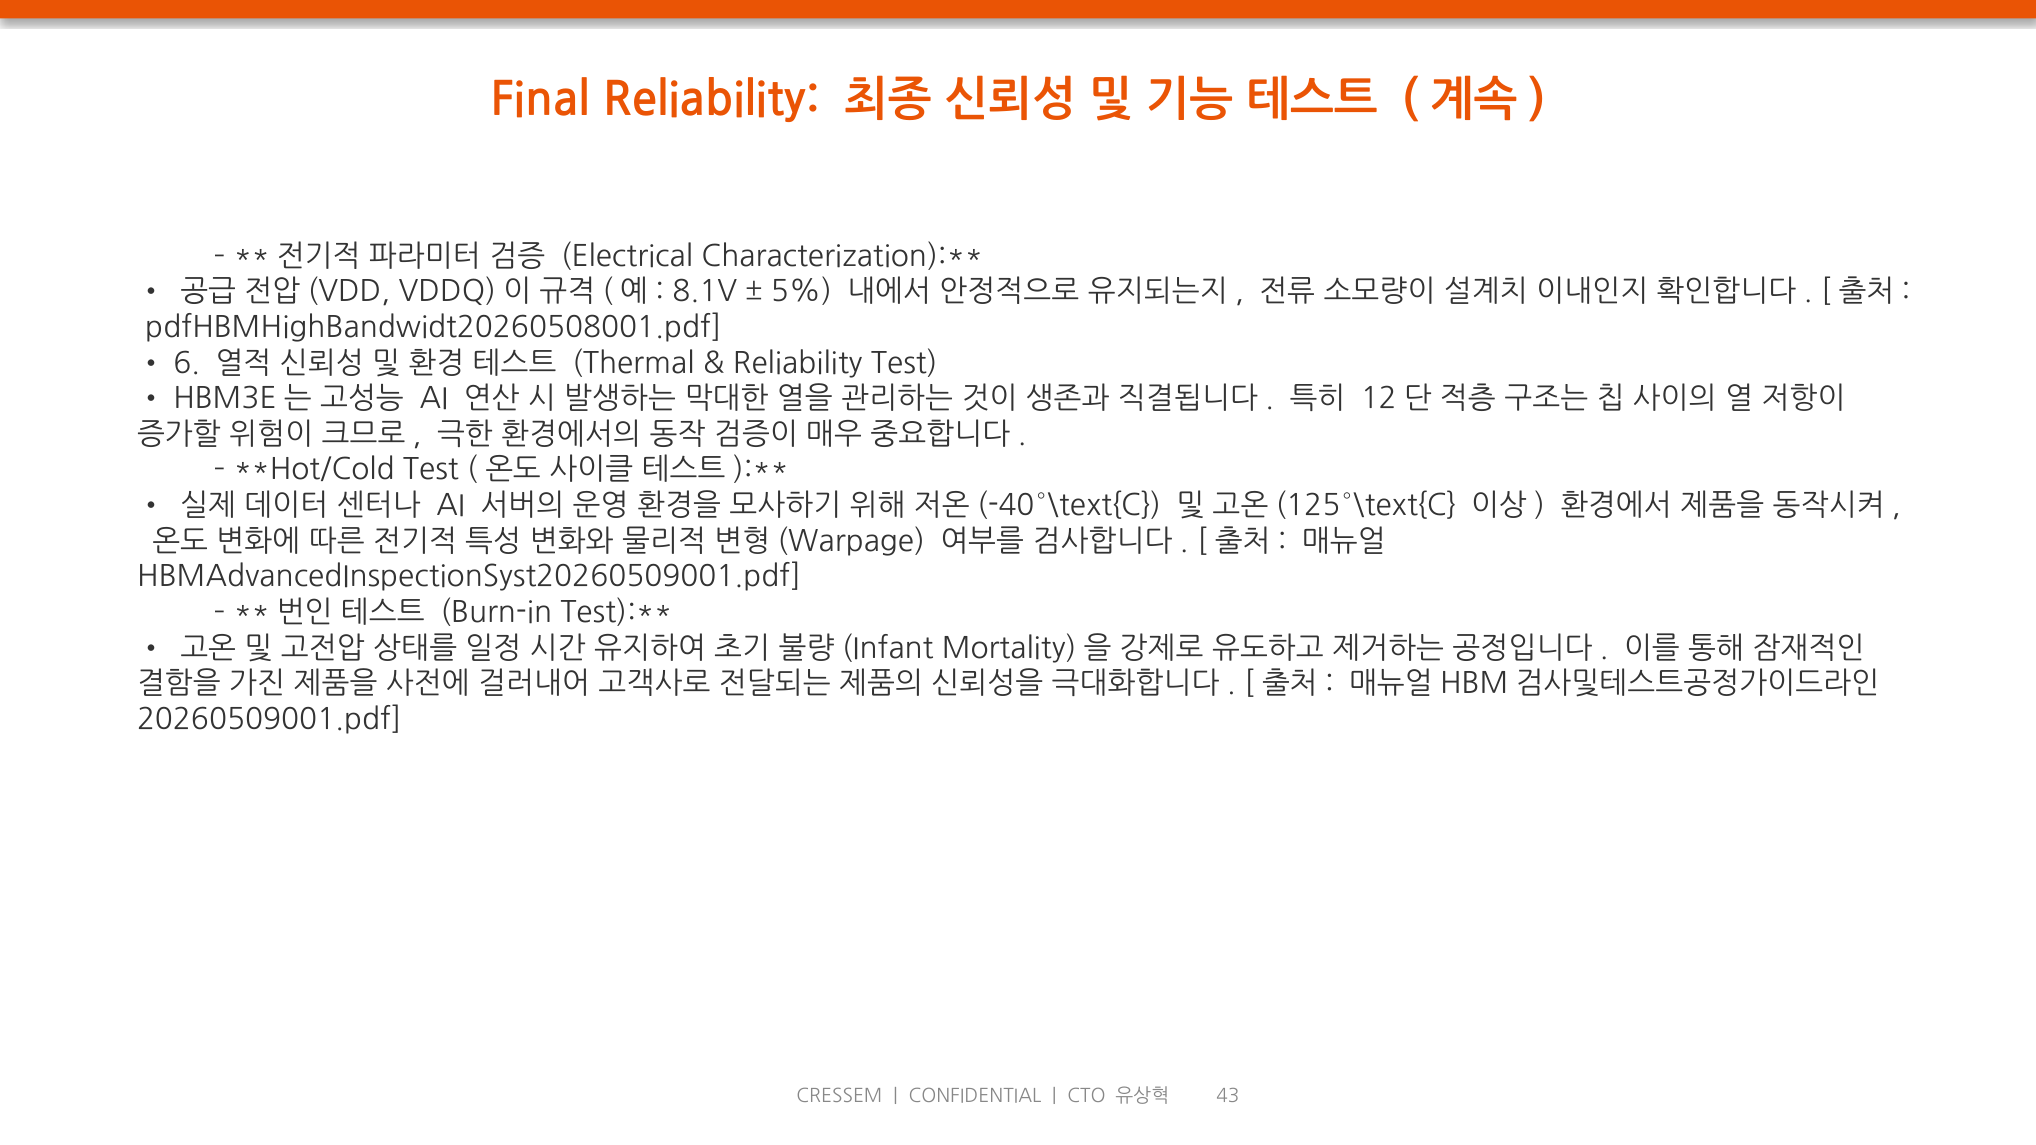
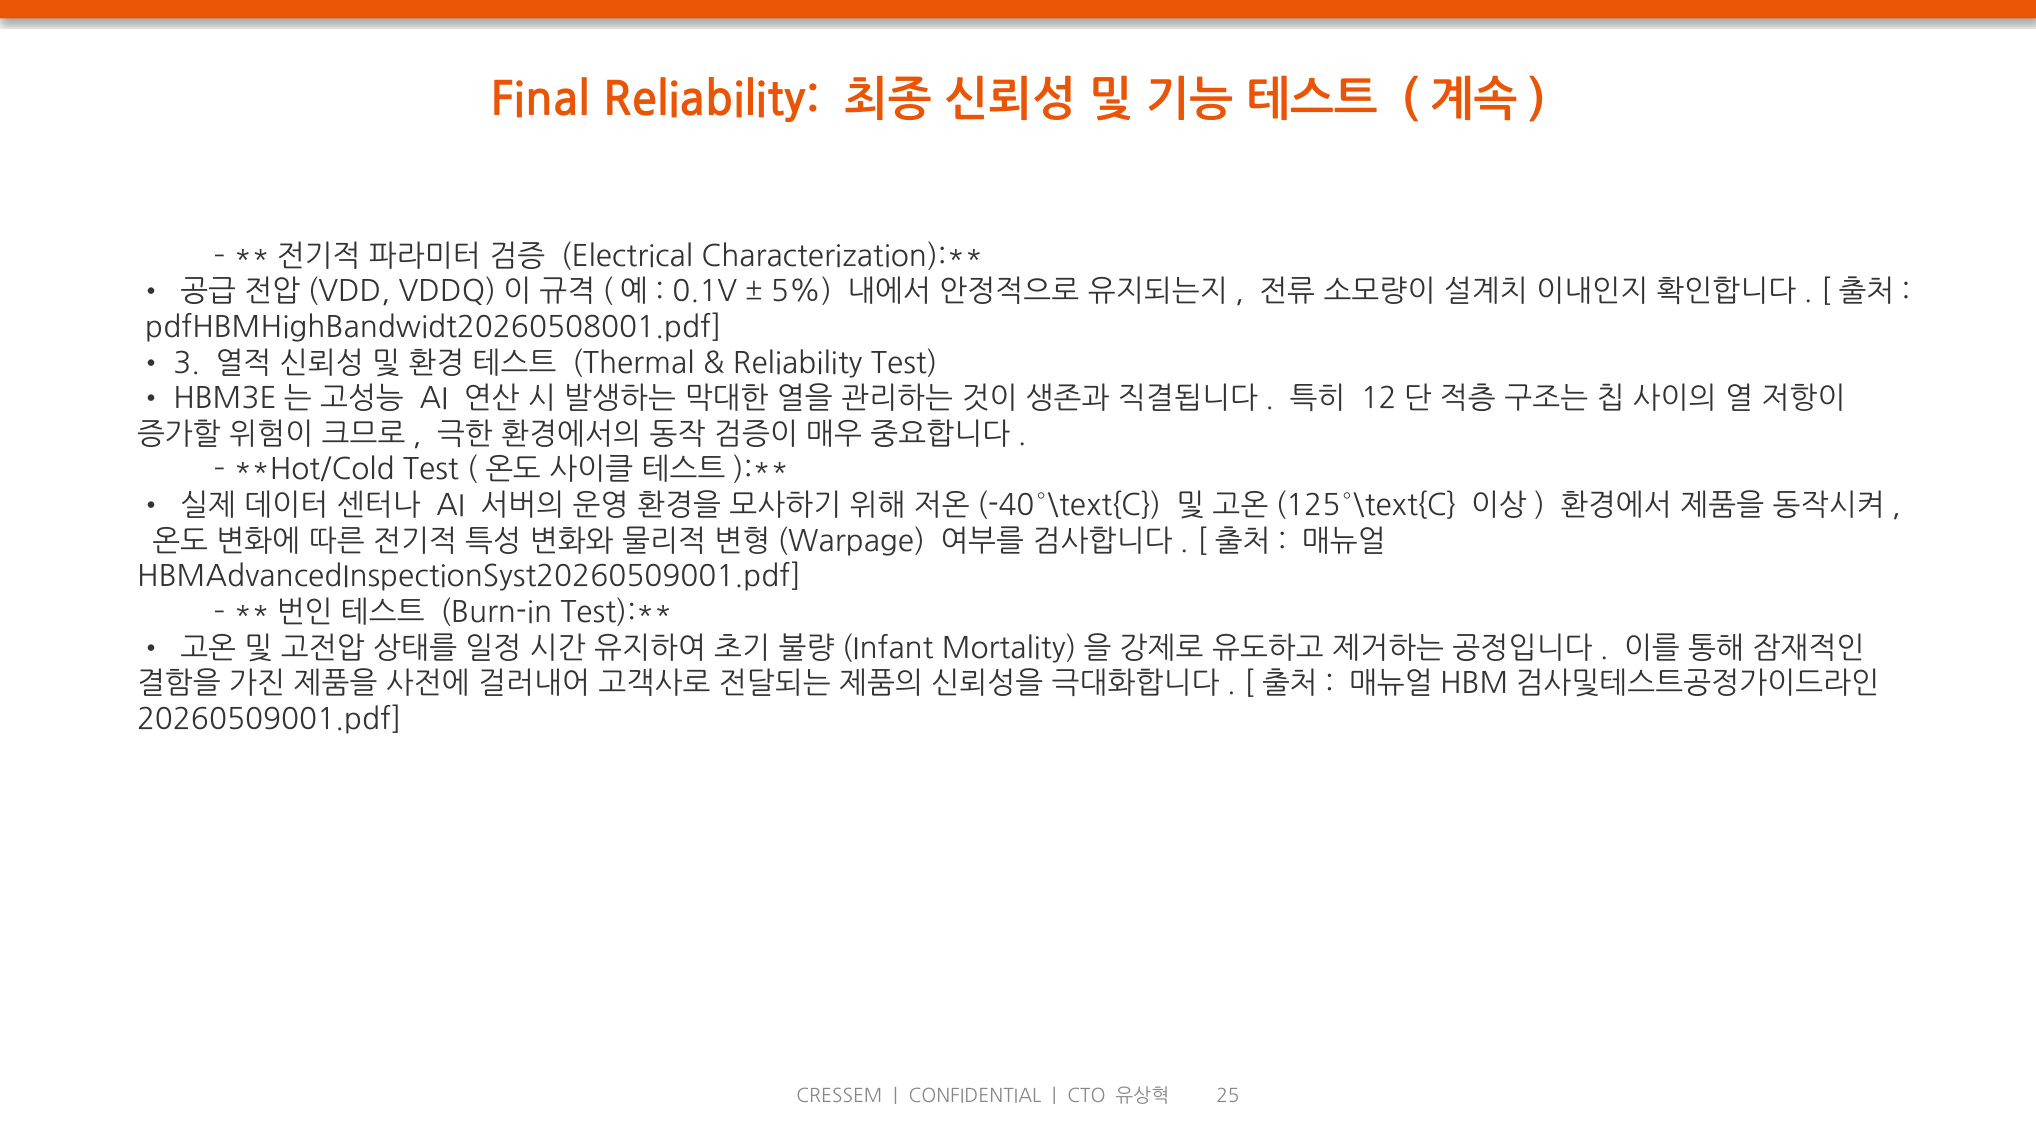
8.1V: 8.1V -> 0.1V (705, 292)
6: 6 -> 3 (187, 363)
43: 43 -> 25 (1228, 1097)
